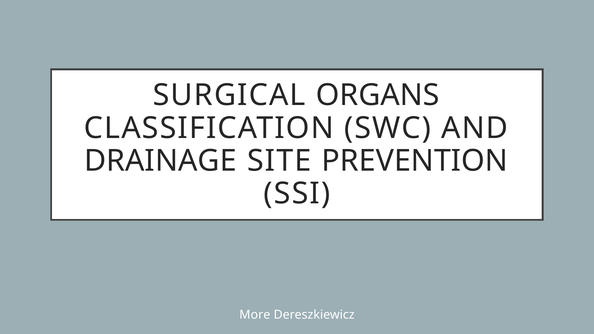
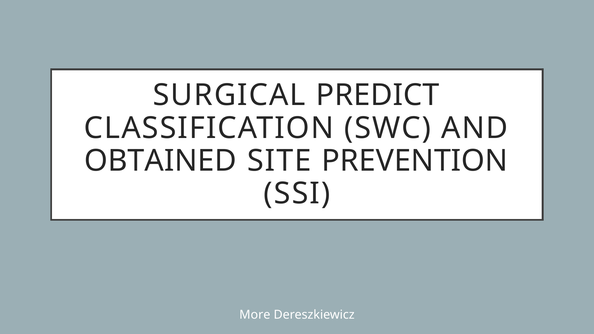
ORGANS: ORGANS -> PREDICT (378, 95)
DRAINAGE: DRAINAGE -> OBTAINED (160, 161)
